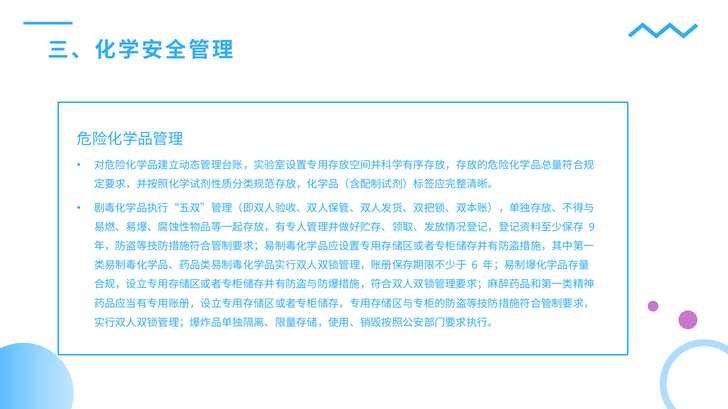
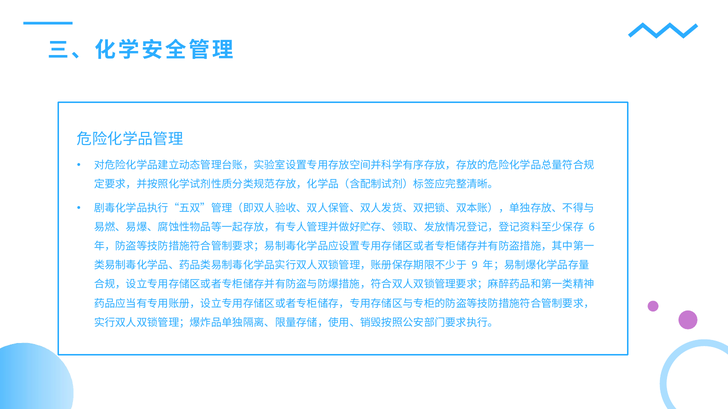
9: 9 -> 6 (592, 227)
6: 6 -> 9 (475, 266)
